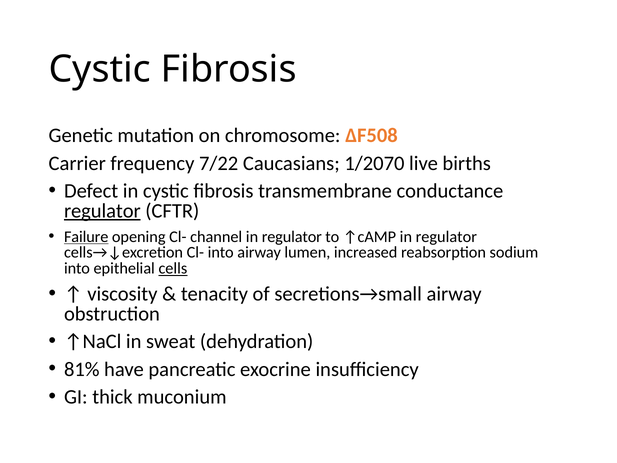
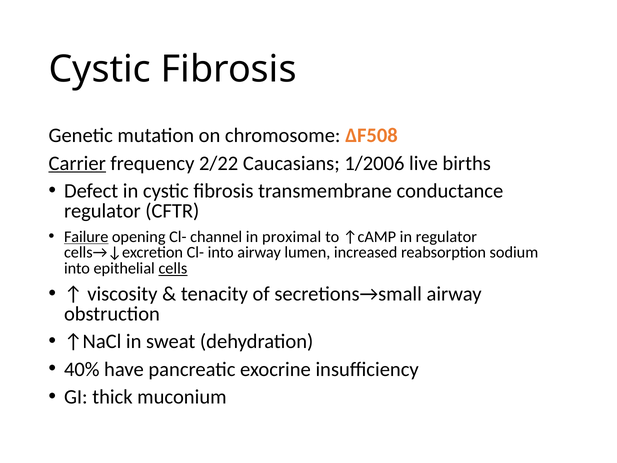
Carrier underline: none -> present (77, 163)
7/22: 7/22 -> 2/22 (219, 163)
1/2070: 1/2070 -> 1/2006 (374, 163)
regulator underline: present -> none (102, 211)
channel in regulator: regulator -> proximal (292, 237)
81%: 81% -> 40% (82, 369)
